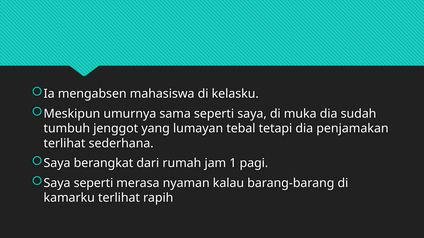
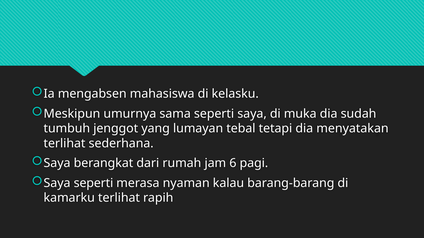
penjamakan: penjamakan -> menyatakan (352, 129)
1: 1 -> 6 (233, 164)
